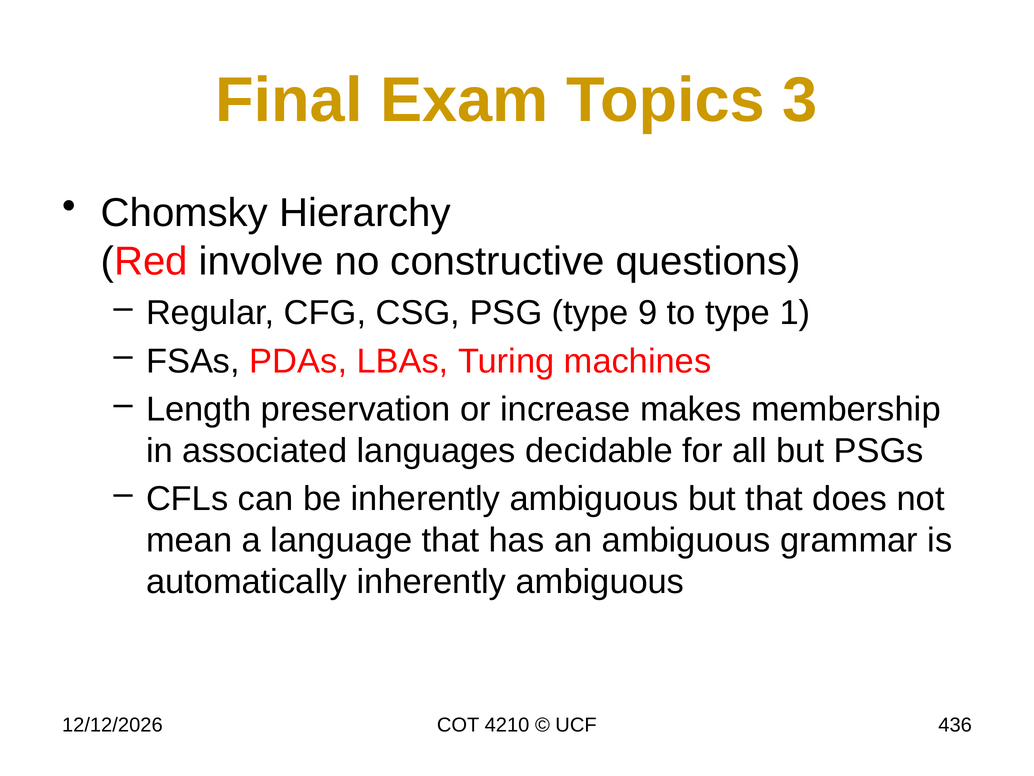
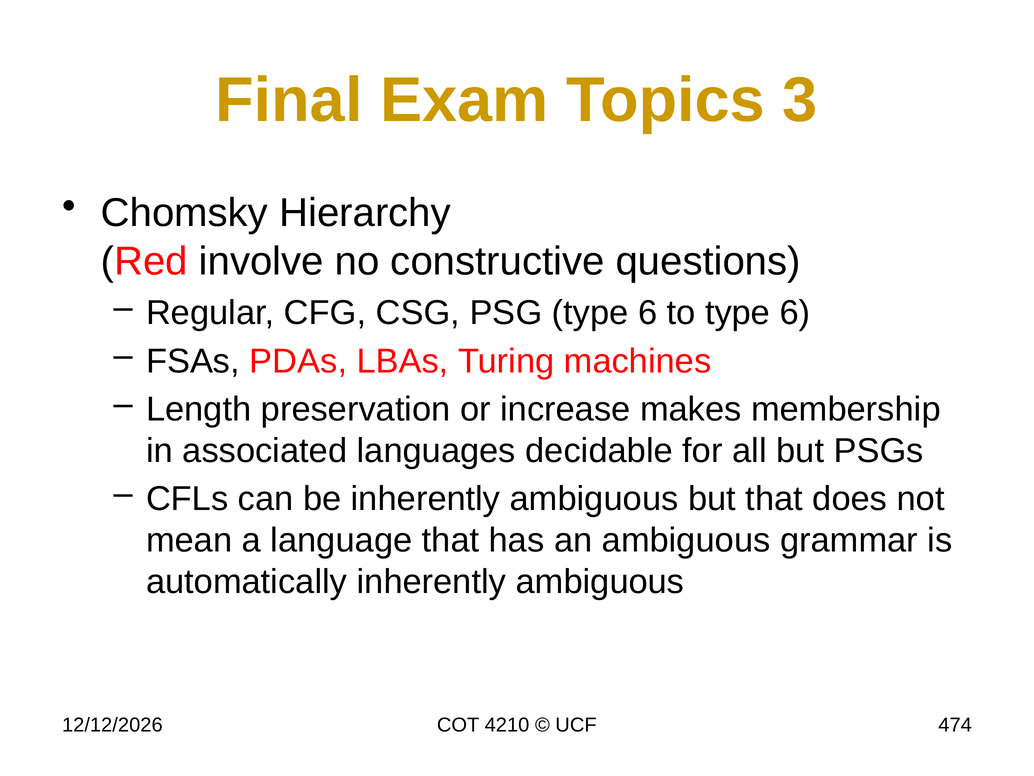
PSG type 9: 9 -> 6 (648, 313)
to type 1: 1 -> 6 (795, 313)
436: 436 -> 474 (955, 725)
